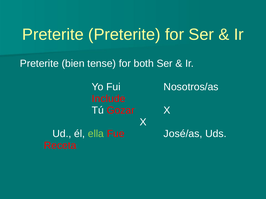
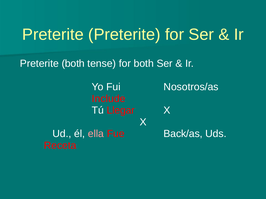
Preterite bien: bien -> both (73, 64)
Gozar: Gozar -> Llegar (121, 111)
ella colour: light green -> pink (96, 134)
José/as: José/as -> Back/as (183, 134)
